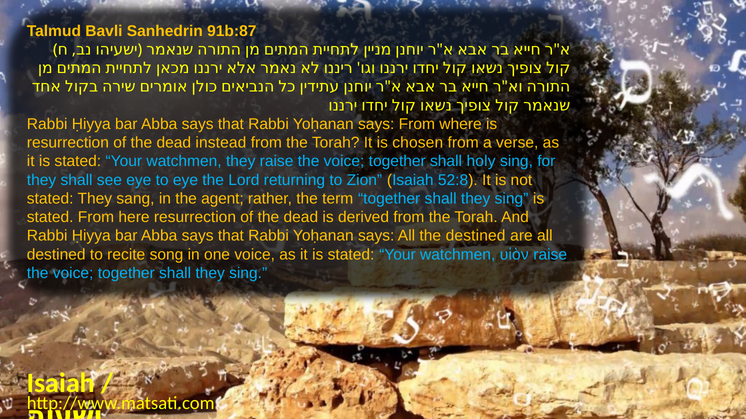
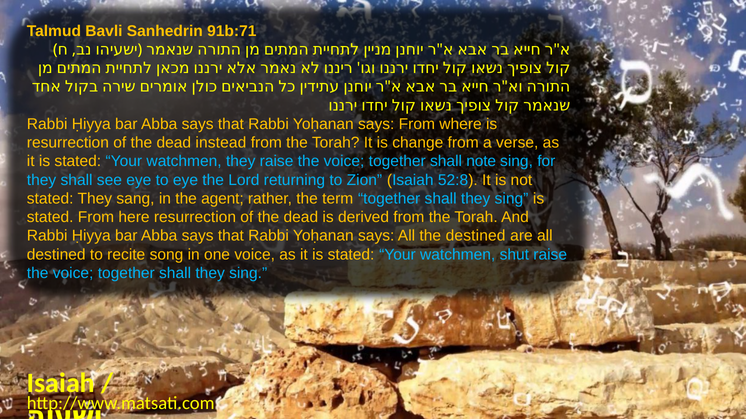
91b:87: 91b:87 -> 91b:71 (232, 31)
chosen: chosen -> change (418, 143)
holy: holy -> note (481, 162)
υἱὸν: υἱὸν -> shut (514, 255)
